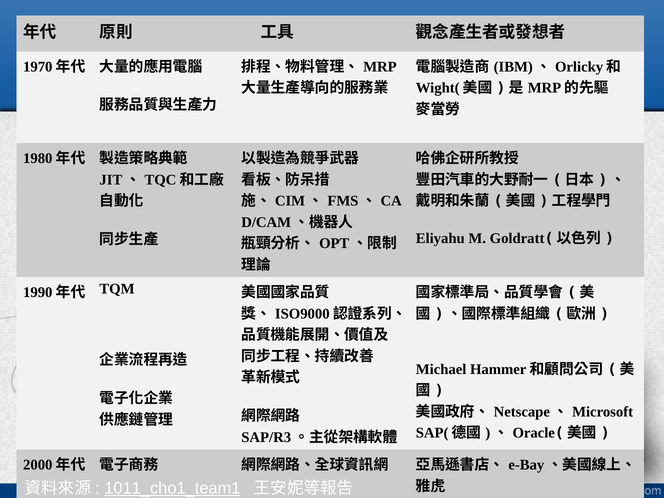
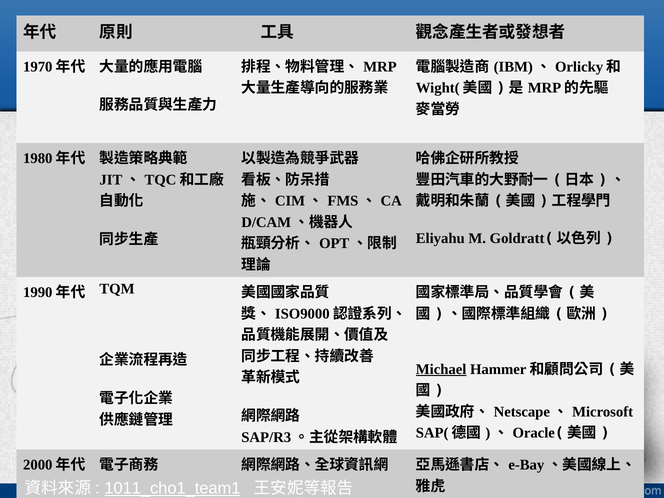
Michael underline: none -> present (441, 369)
